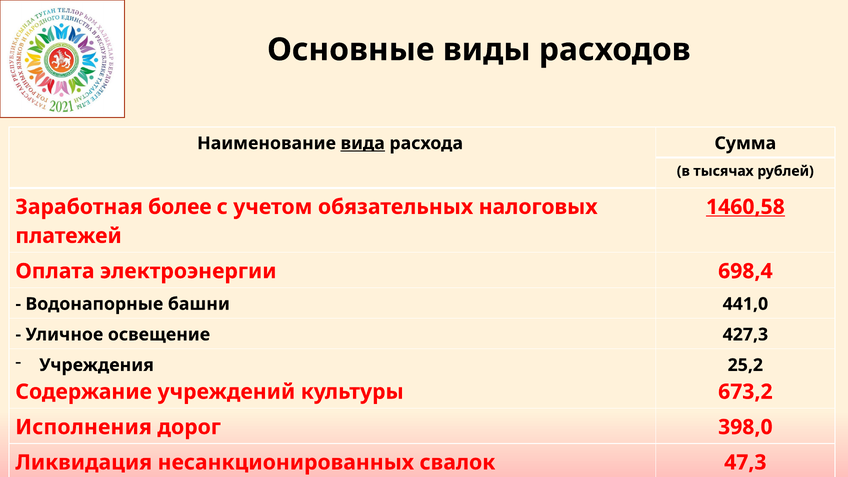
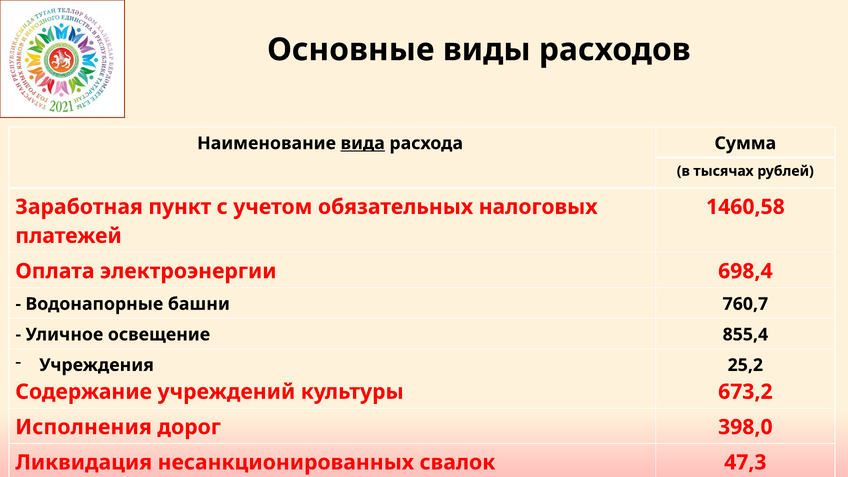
более: более -> пункт (180, 207)
1460,58 underline: present -> none (745, 207)
441,0: 441,0 -> 760,7 (745, 304)
427,3: 427,3 -> 855,4 (745, 335)
